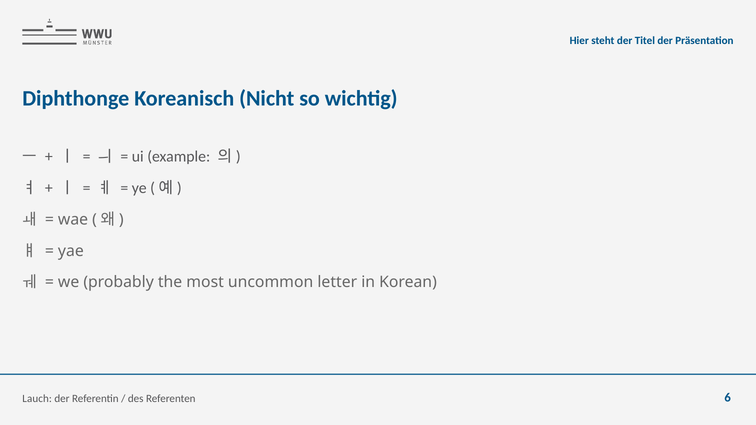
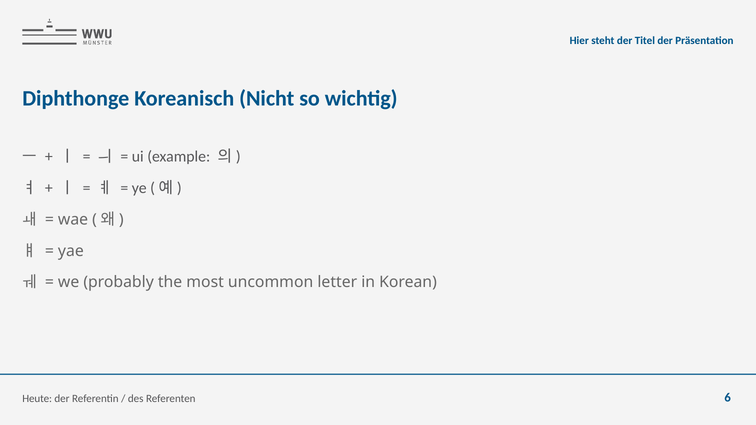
Lauch: Lauch -> Heute (37, 399)
